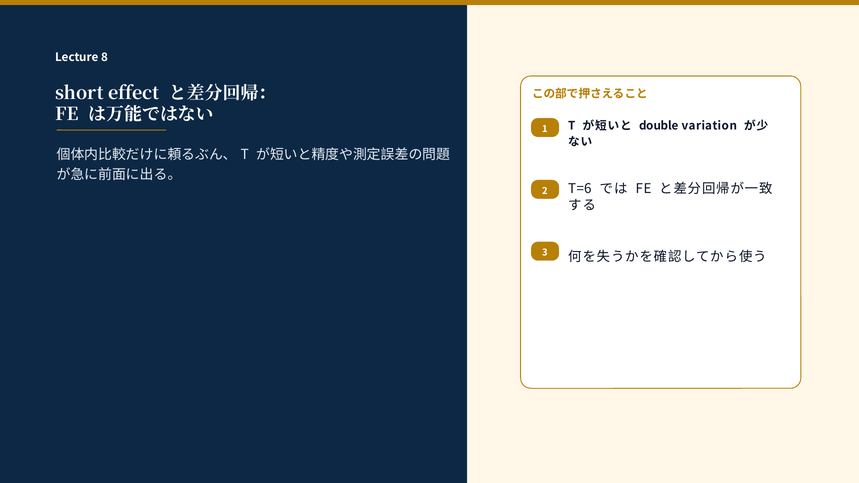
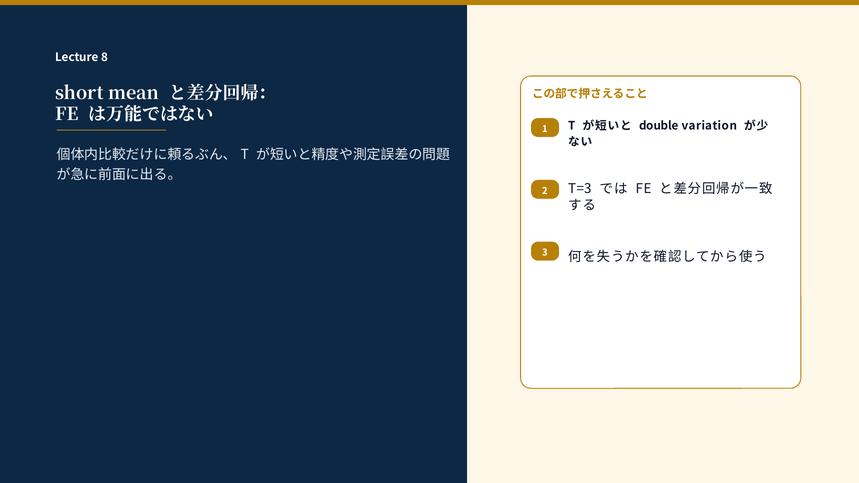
effect: effect -> mean (134, 94)
T=6: T=6 -> T=3 (580, 189)
